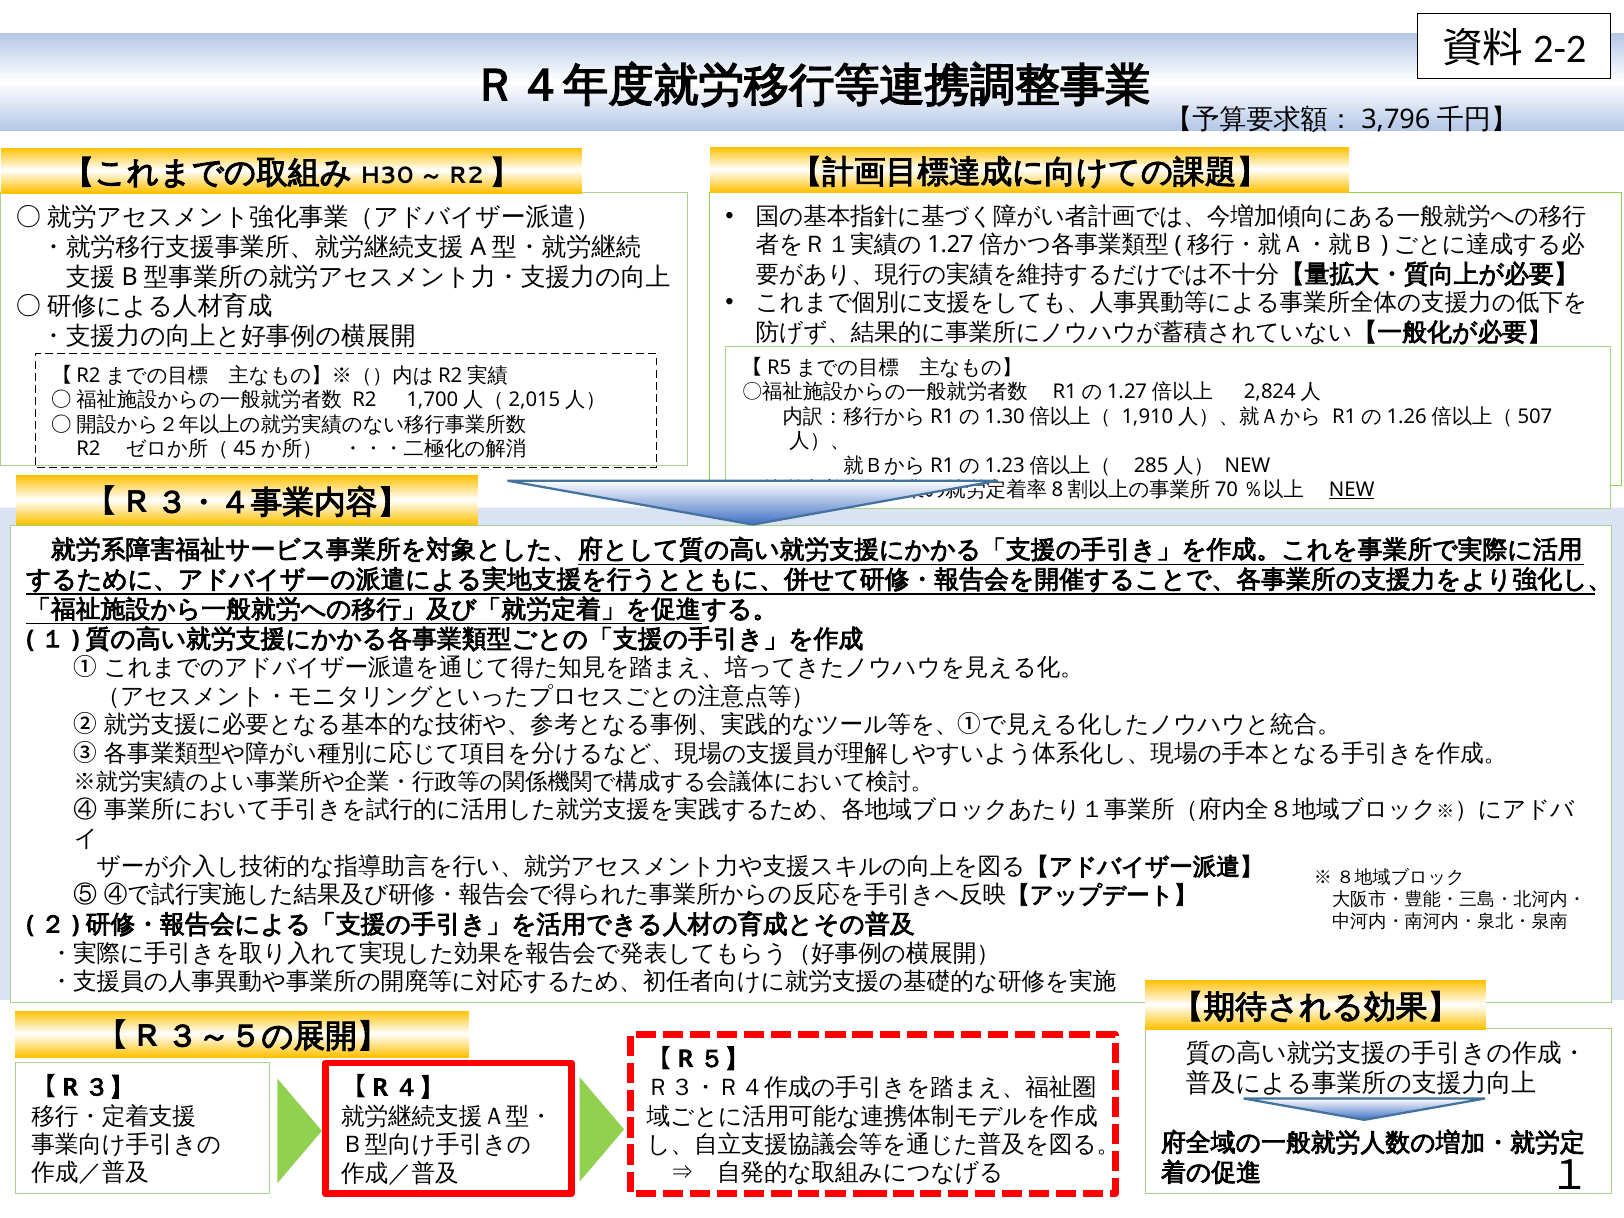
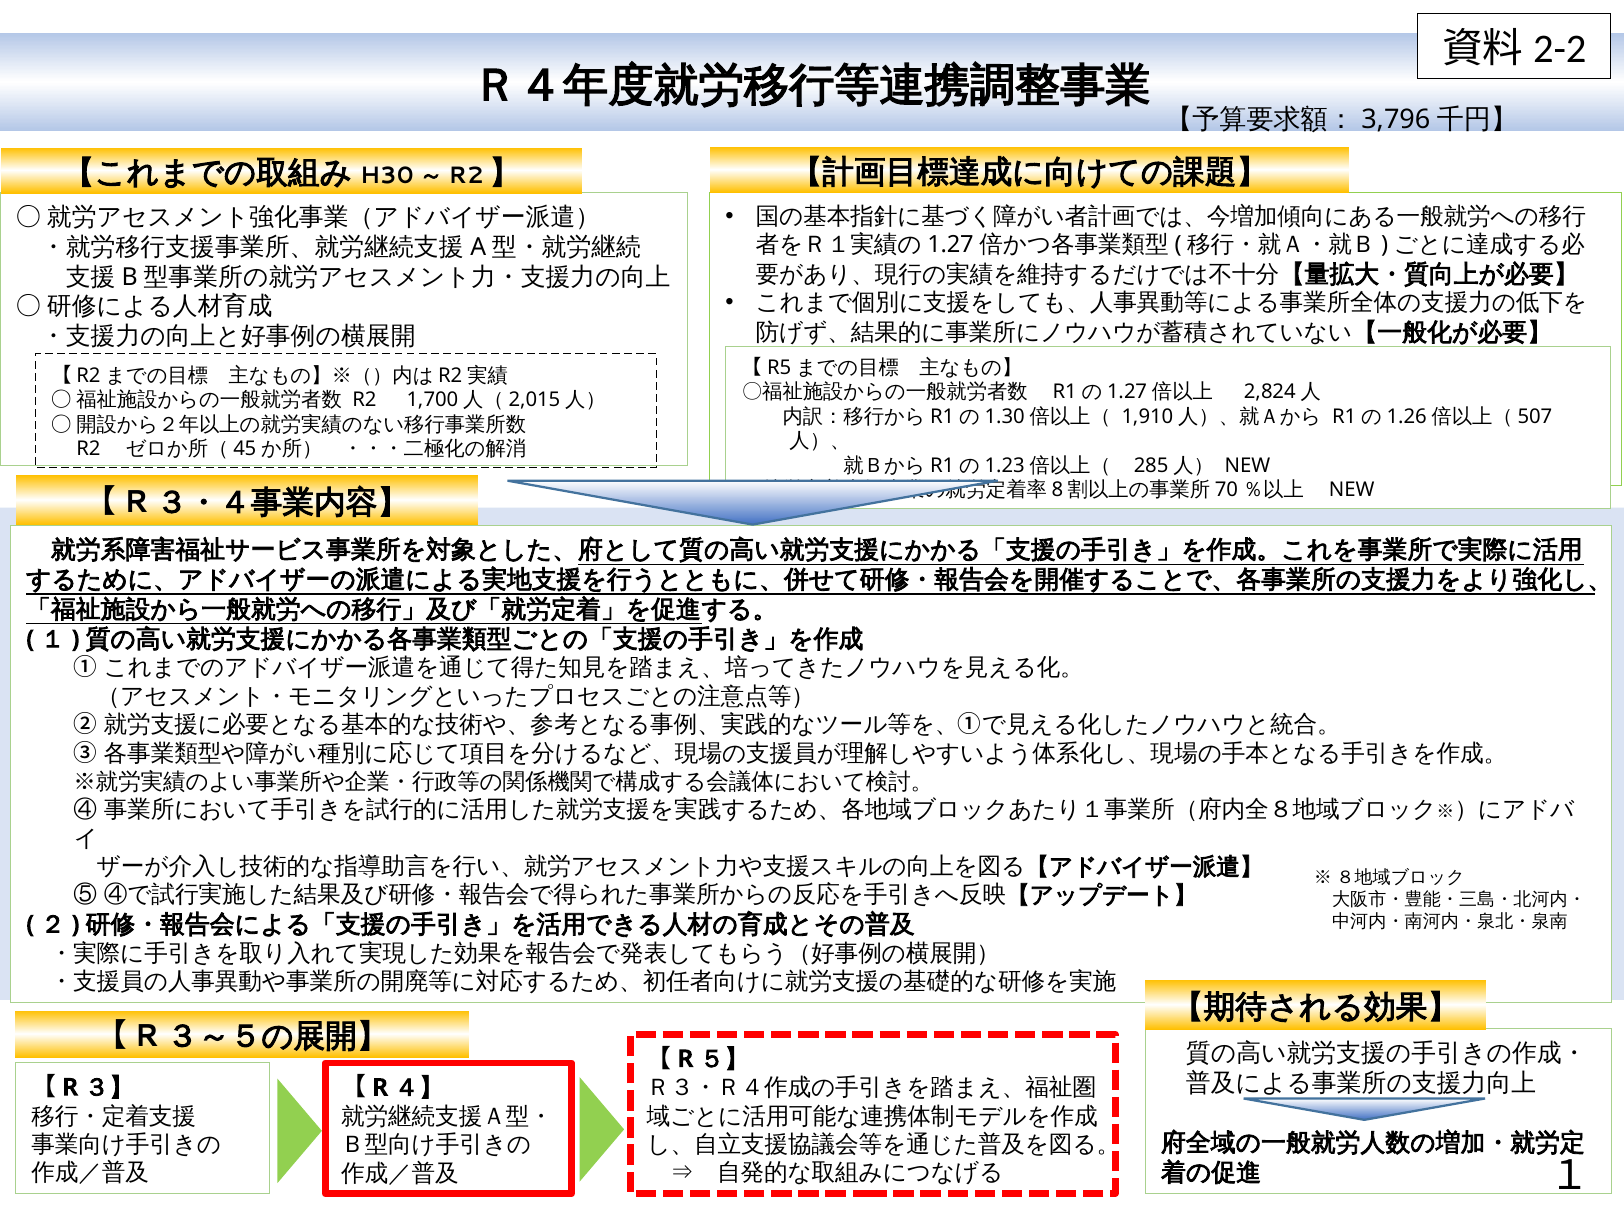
NEW underline: present -> none (1352, 490)
